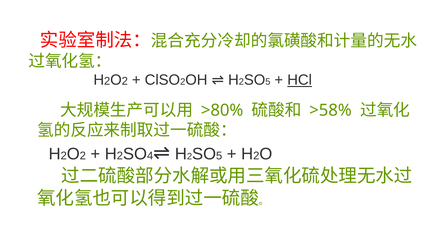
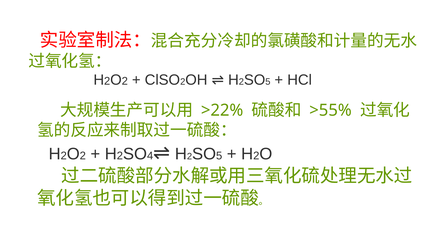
HCl underline: present -> none (300, 80)
>80%: >80% -> >22% (222, 110)
>58%: >58% -> >55% (330, 110)
